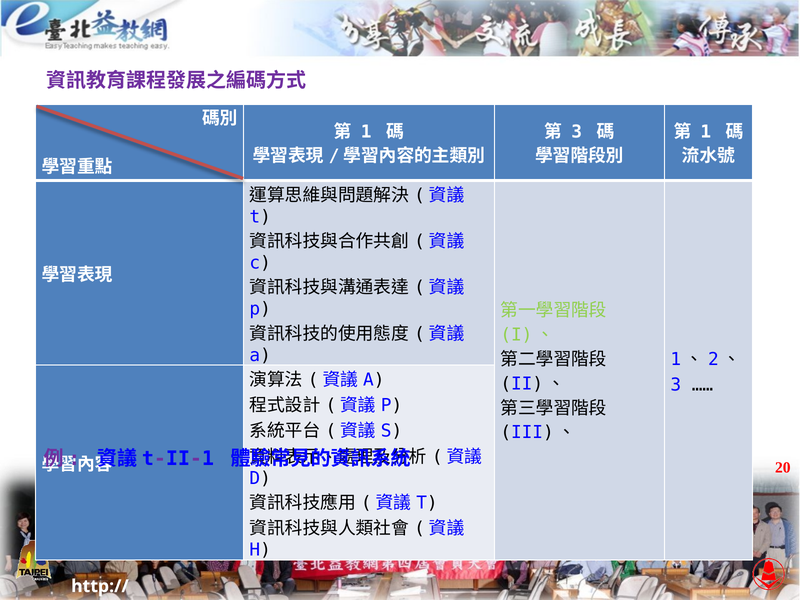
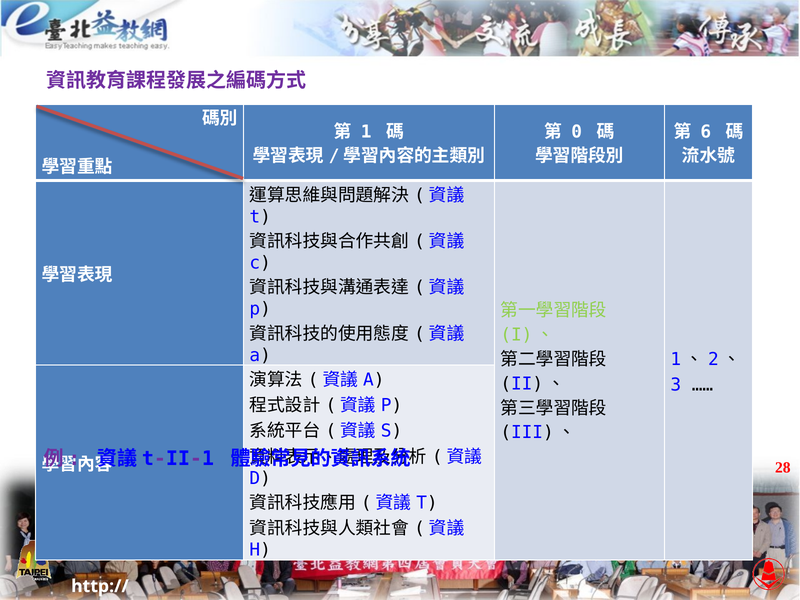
3: 3 -> 0 (577, 132)
1: 1 -> 6 (706, 132)
20: 20 -> 28 (783, 468)
